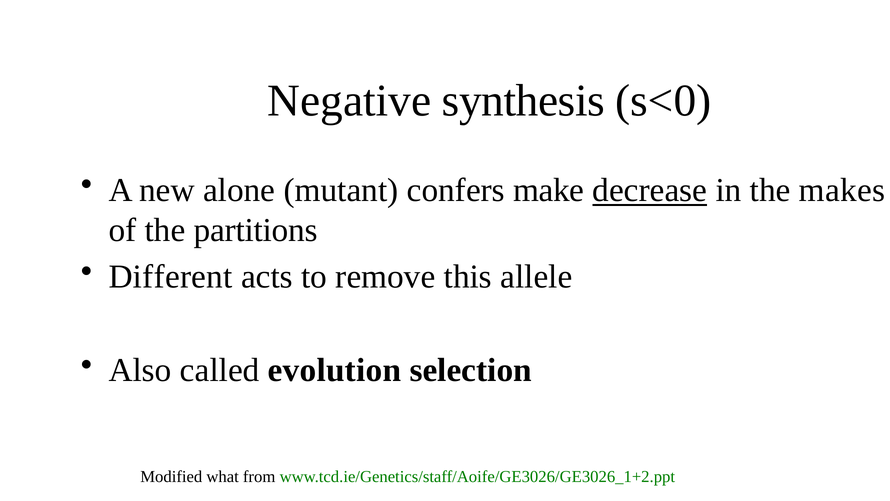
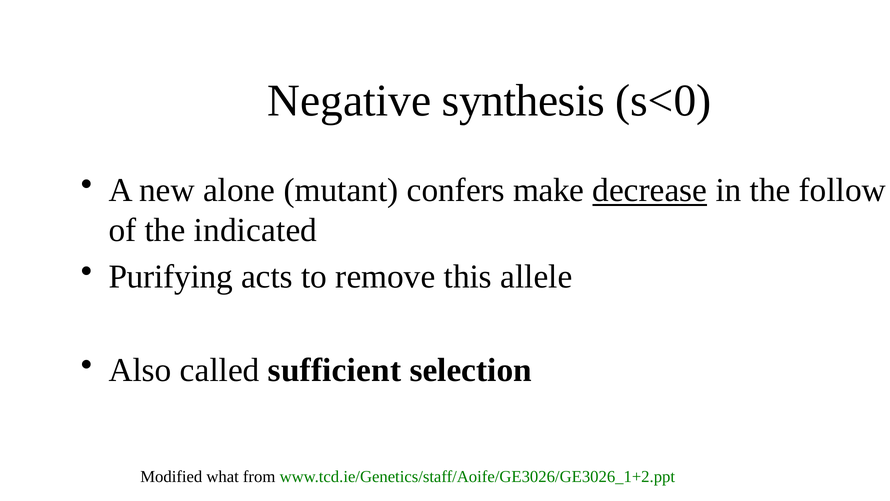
makes: makes -> follow (842, 190)
partitions: partitions -> indicated (255, 230)
Different: Different -> Purifying (171, 277)
evolution: evolution -> sufficient (335, 370)
